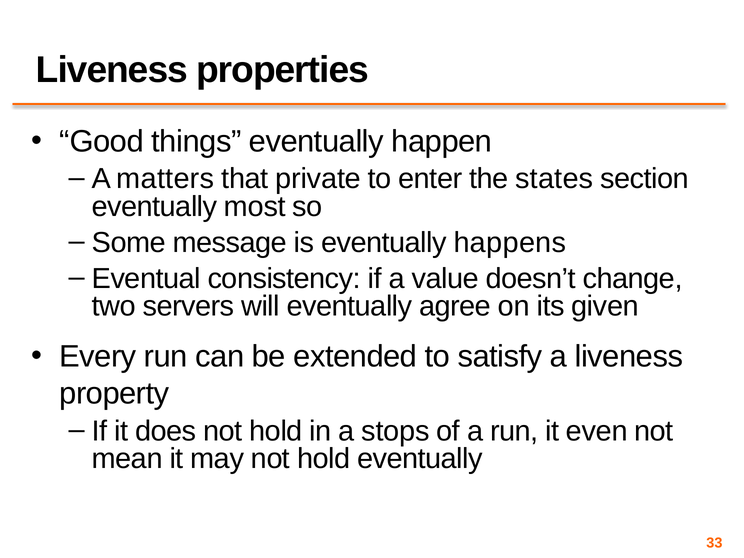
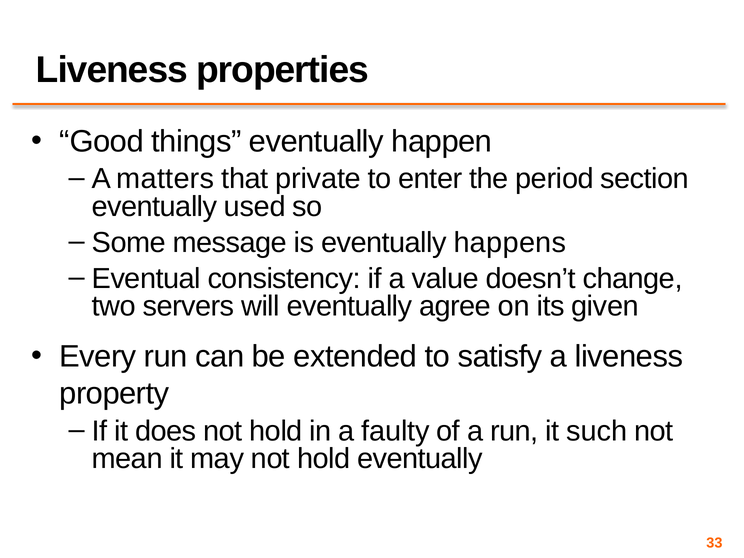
states: states -> period (555, 179)
most: most -> used (255, 207)
stops: stops -> faulty (395, 431)
even: even -> such (597, 431)
